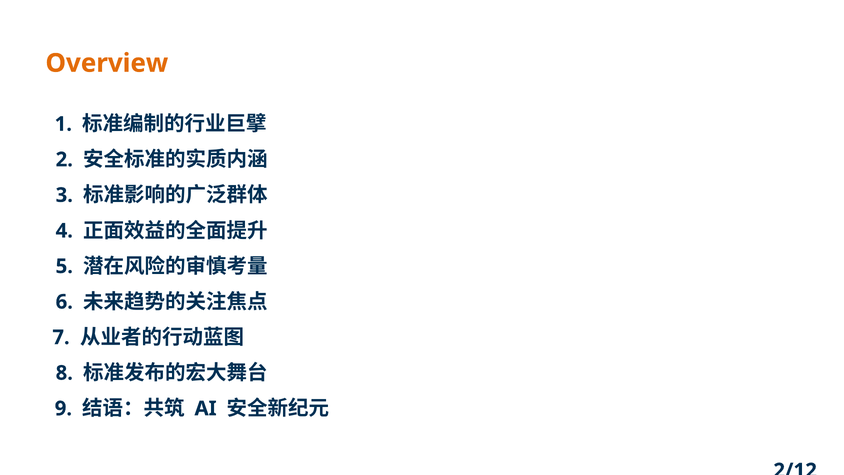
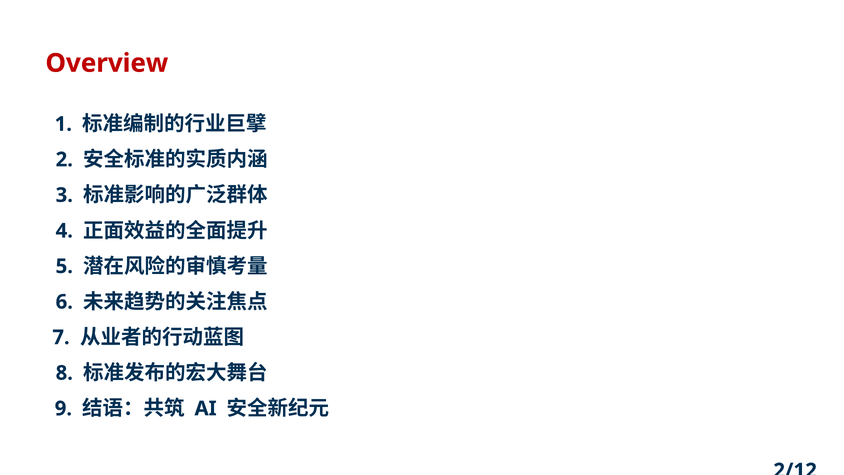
Overview colour: orange -> red (107, 63)
